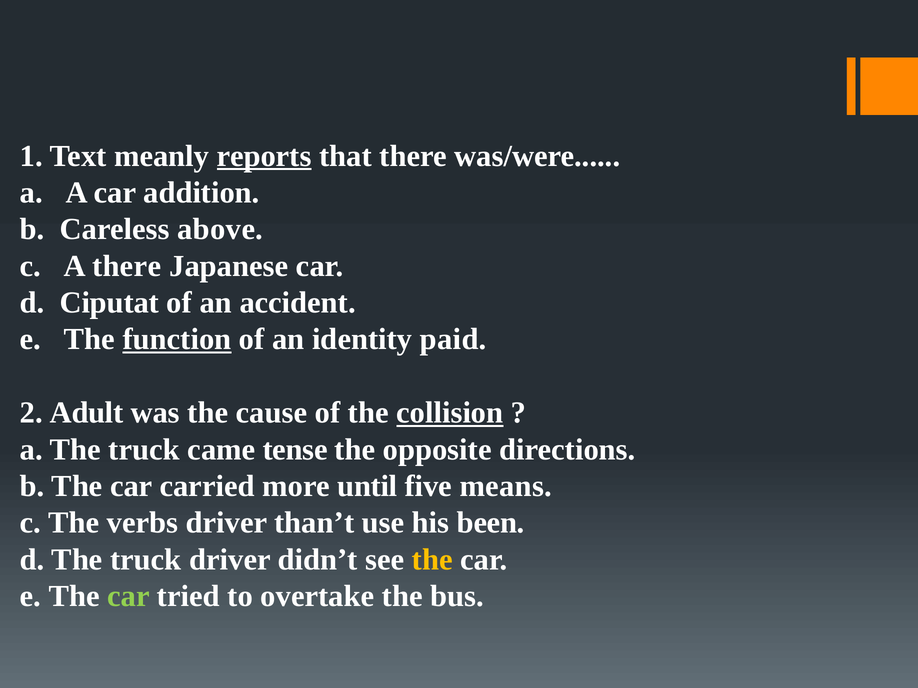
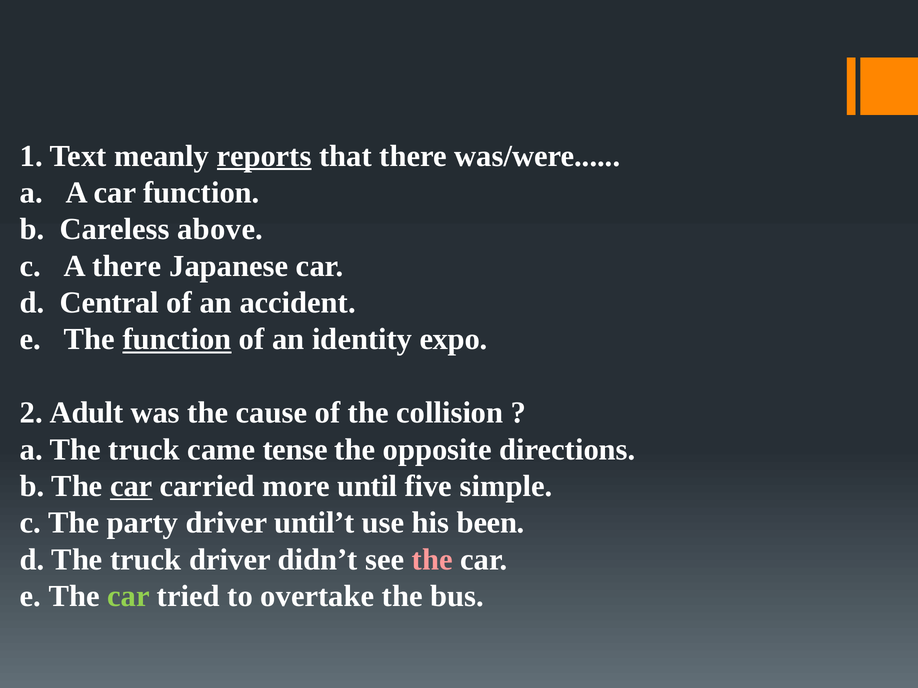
car addition: addition -> function (201, 193)
Ciputat: Ciputat -> Central (109, 303)
paid: paid -> expo (454, 340)
collision underline: present -> none (450, 413)
car underline: none -> present (131, 487)
means: means -> simple (506, 487)
verbs: verbs -> party (142, 523)
than’t: than’t -> until’t (314, 523)
the colour: yellow -> pink (432, 560)
